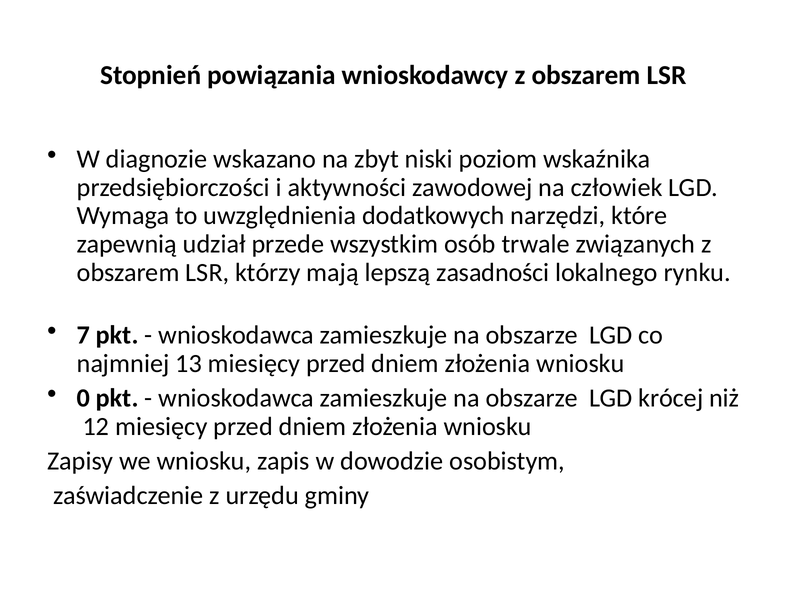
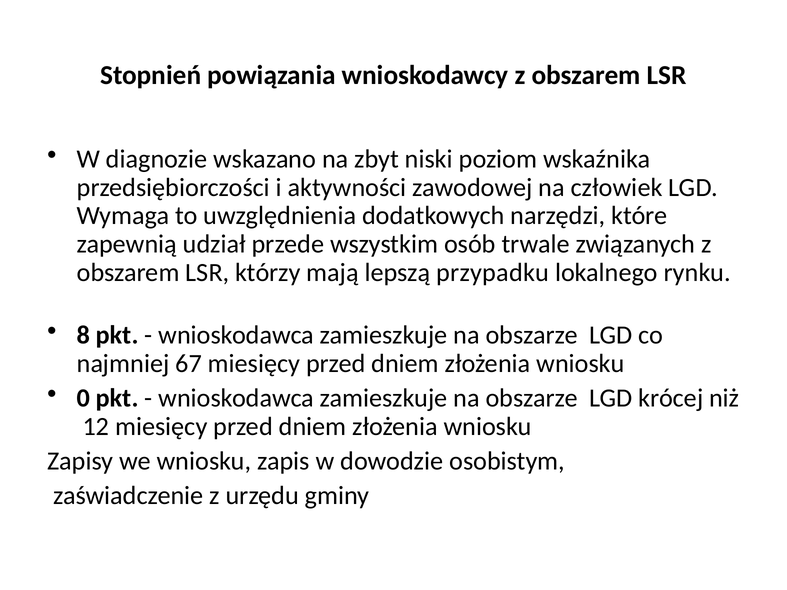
zasadności: zasadności -> przypadku (493, 273)
7: 7 -> 8 (83, 335)
13: 13 -> 67 (189, 364)
